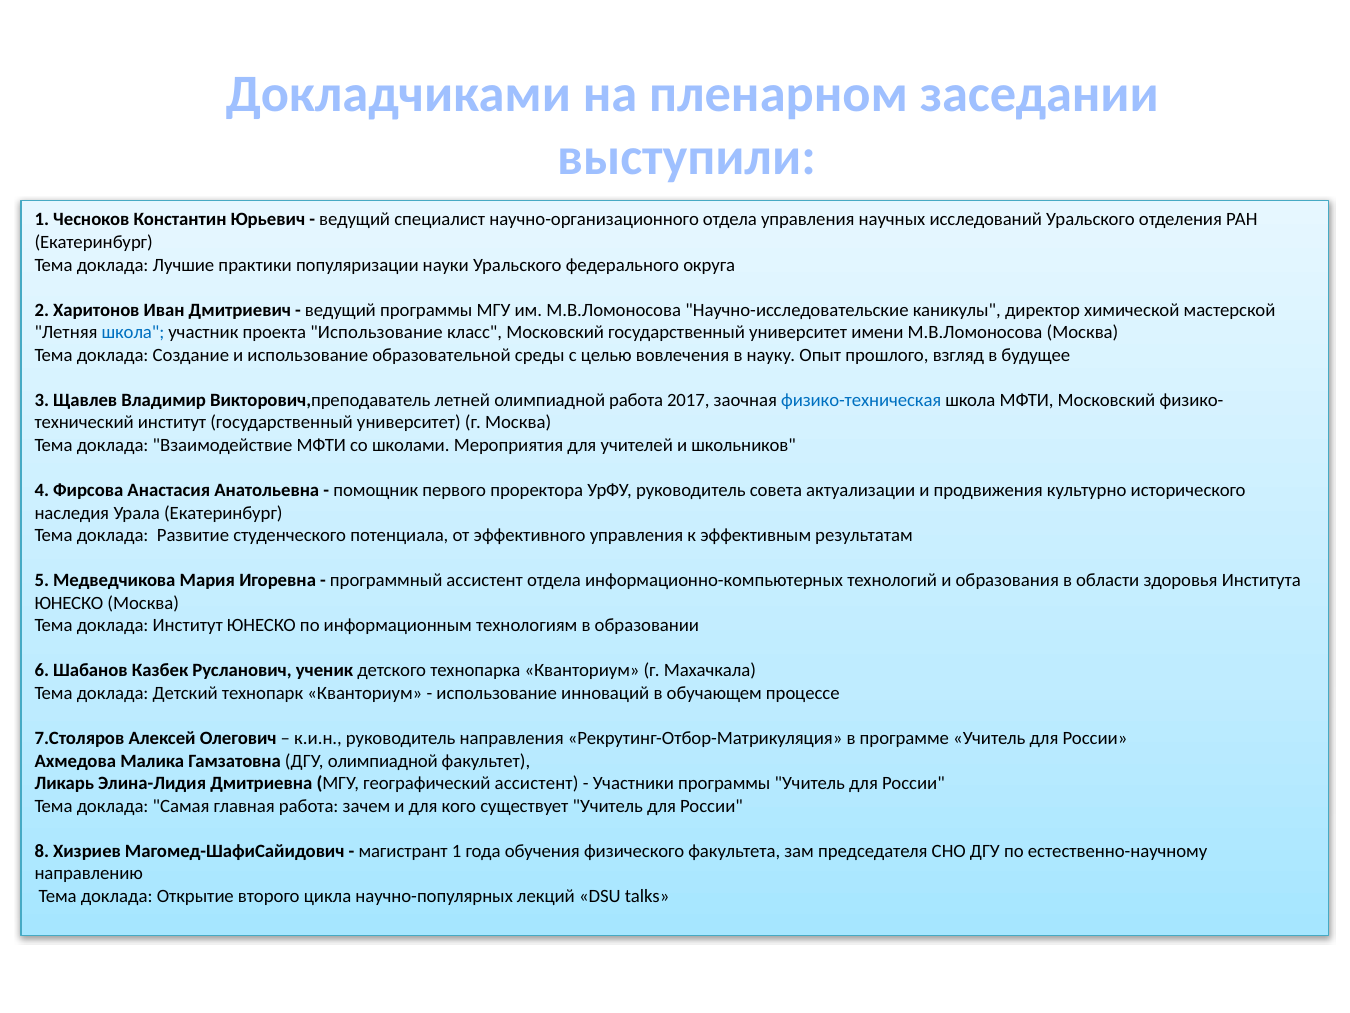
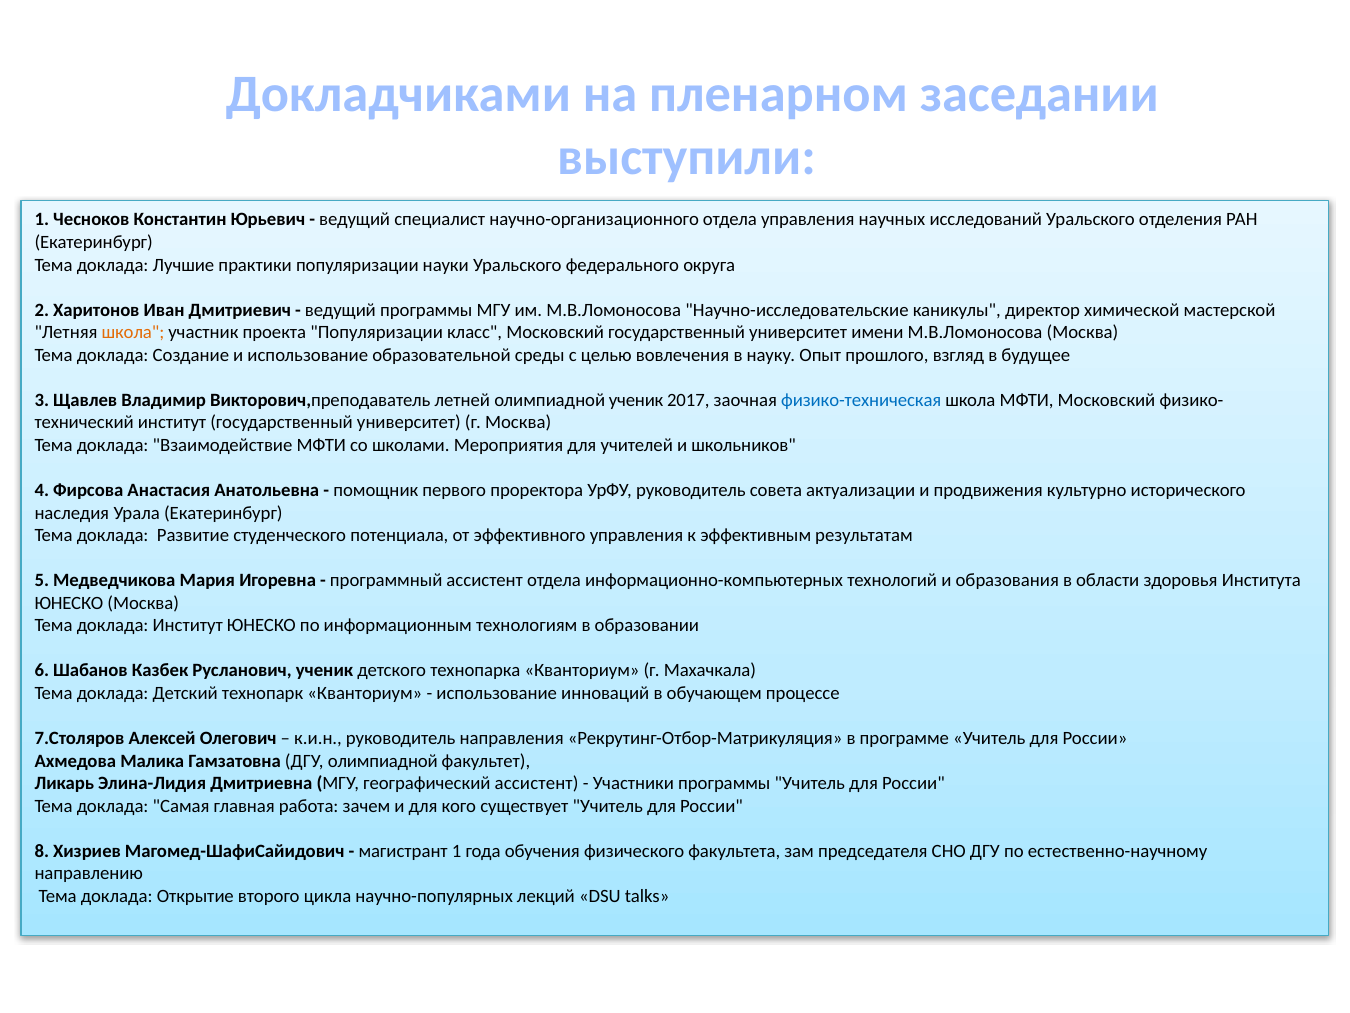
школа colour: blue -> orange (133, 332)
проекта Использование: Использование -> Популяризации (377, 332)
олимпиадной работа: работа -> ученик (636, 400)
